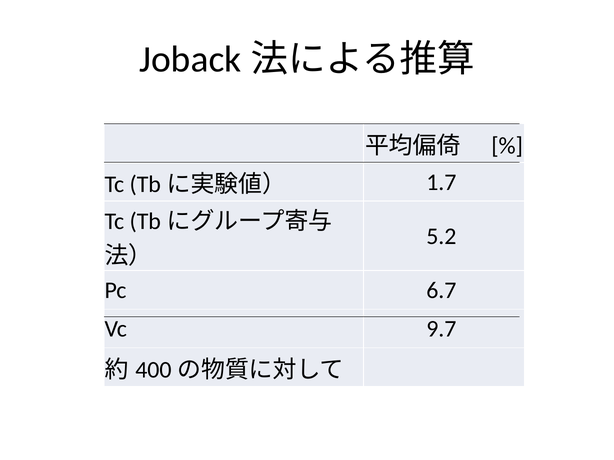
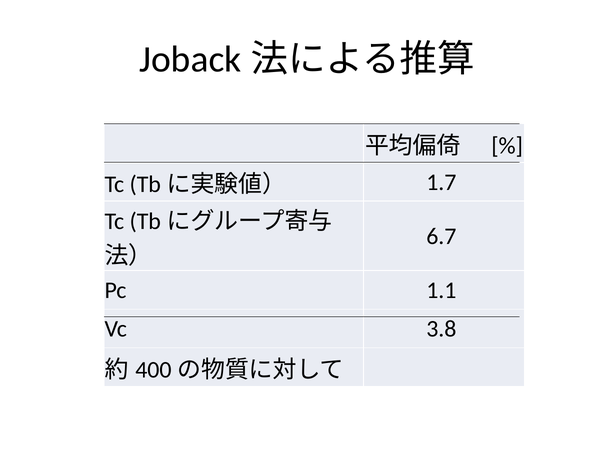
5.2: 5.2 -> 6.7 (441, 237)
6.7: 6.7 -> 1.1 (441, 291)
9.7: 9.7 -> 3.8 (441, 329)
